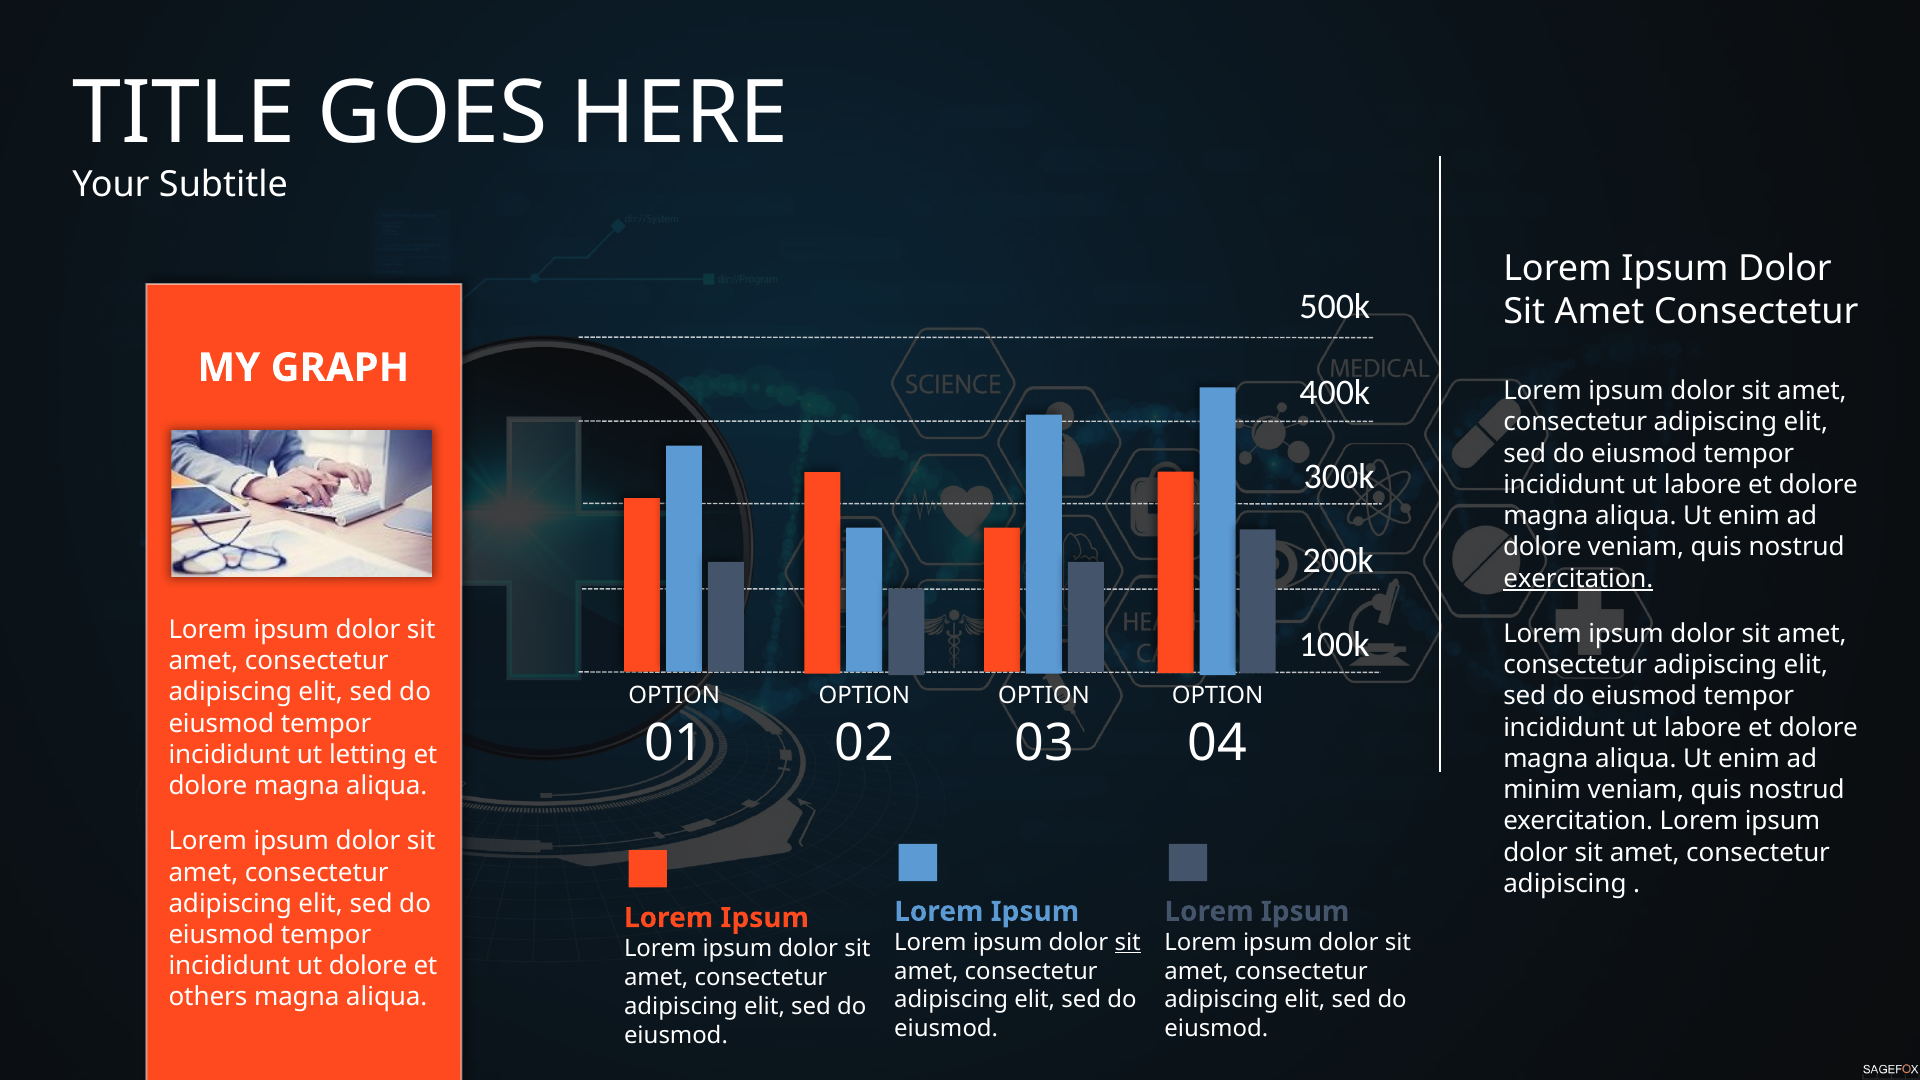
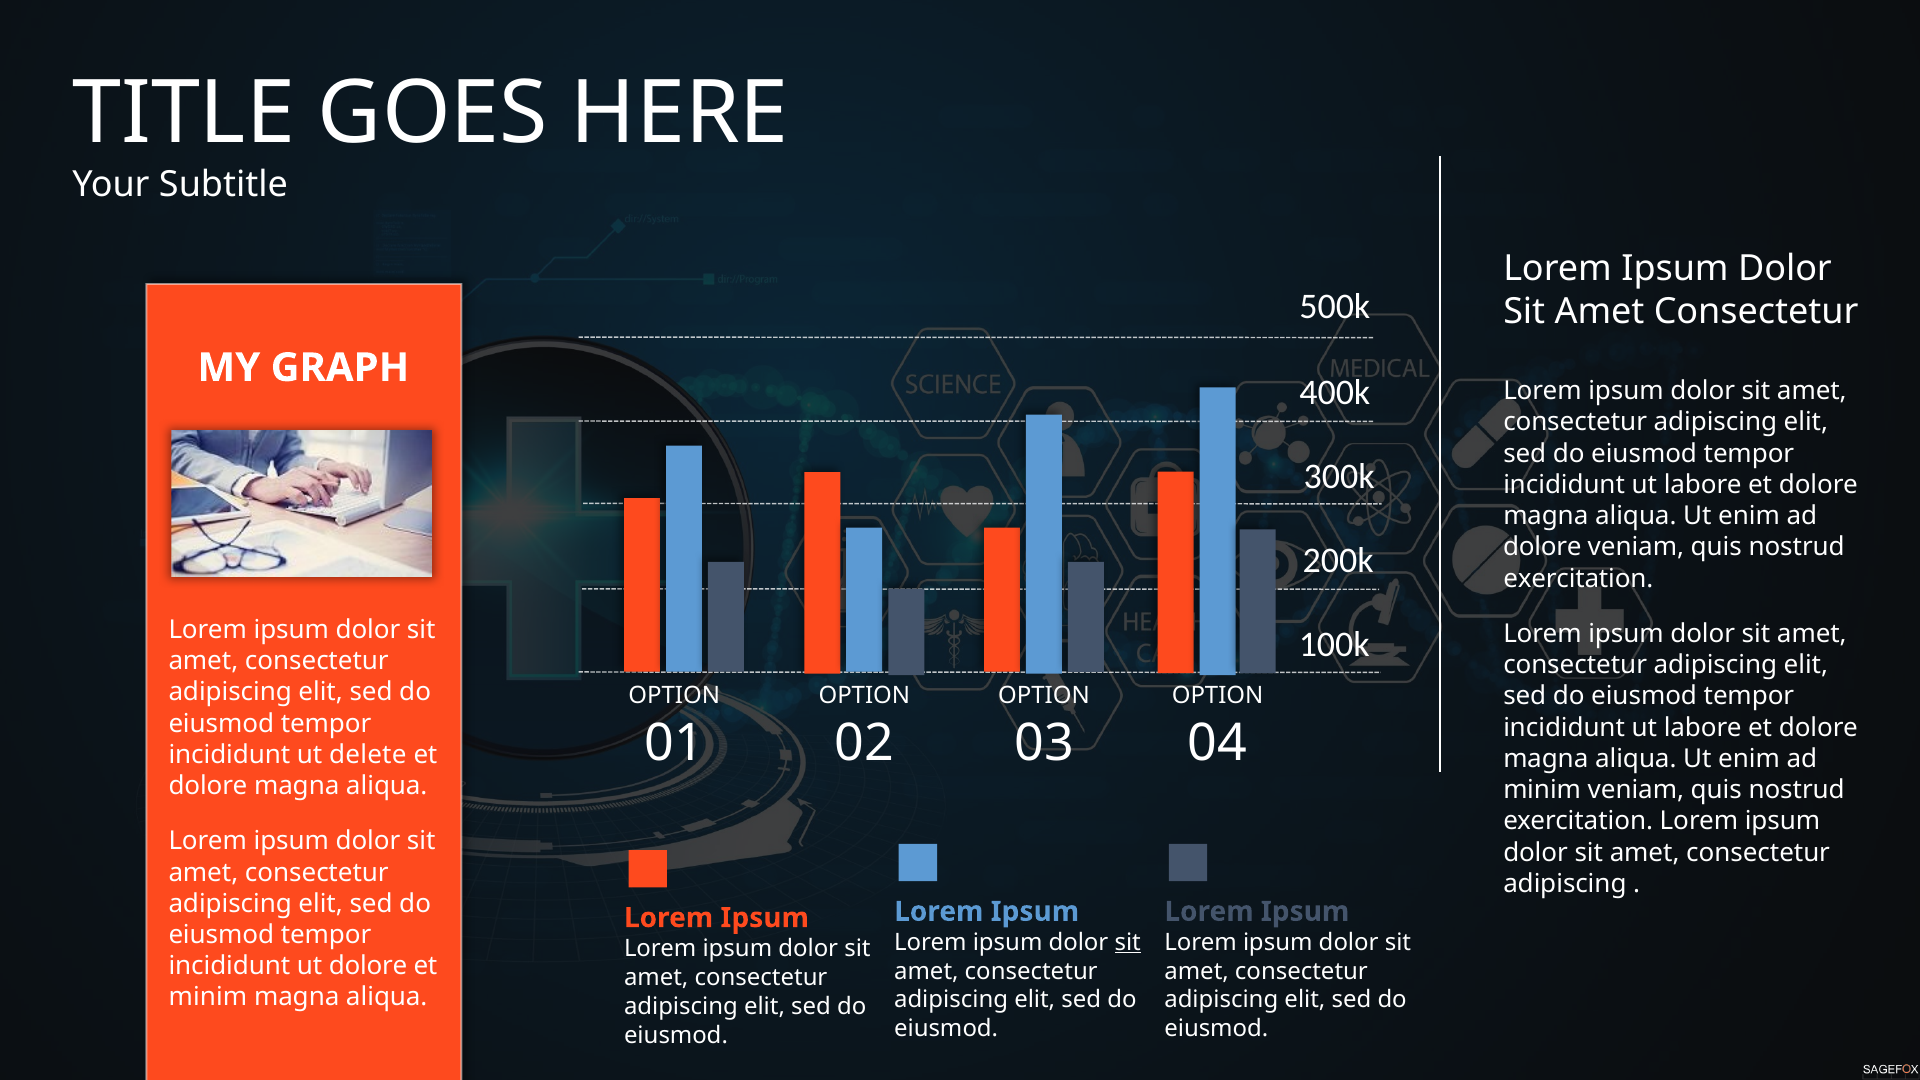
exercitation underline: present -> none (1578, 579)
letting: letting -> delete (368, 755)
others: others -> minim (208, 997)
